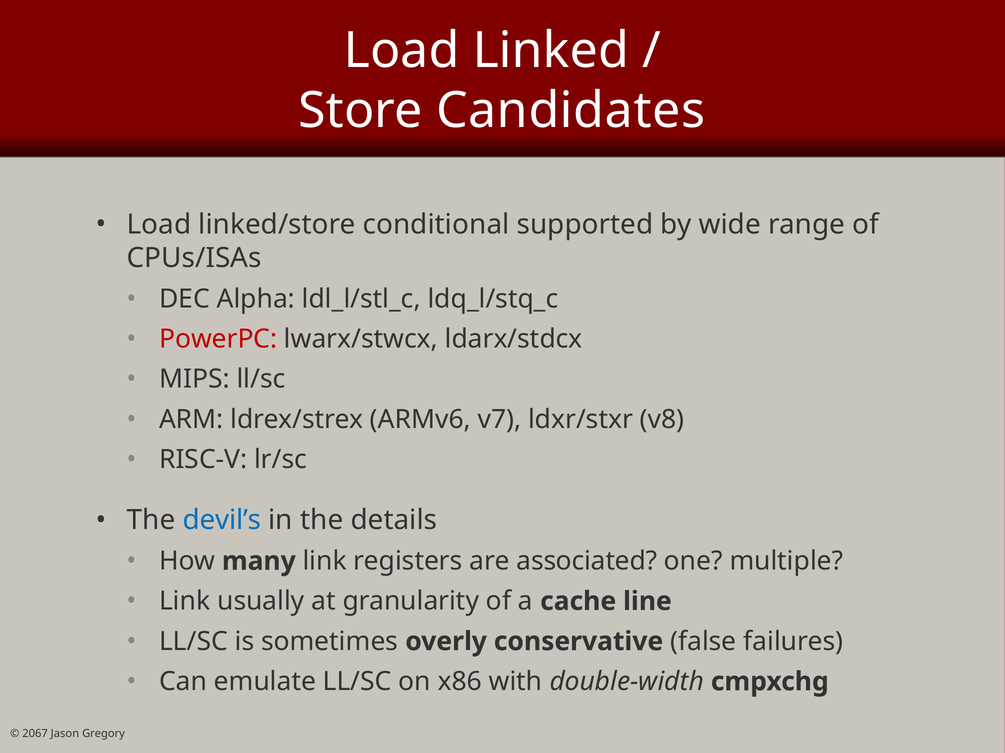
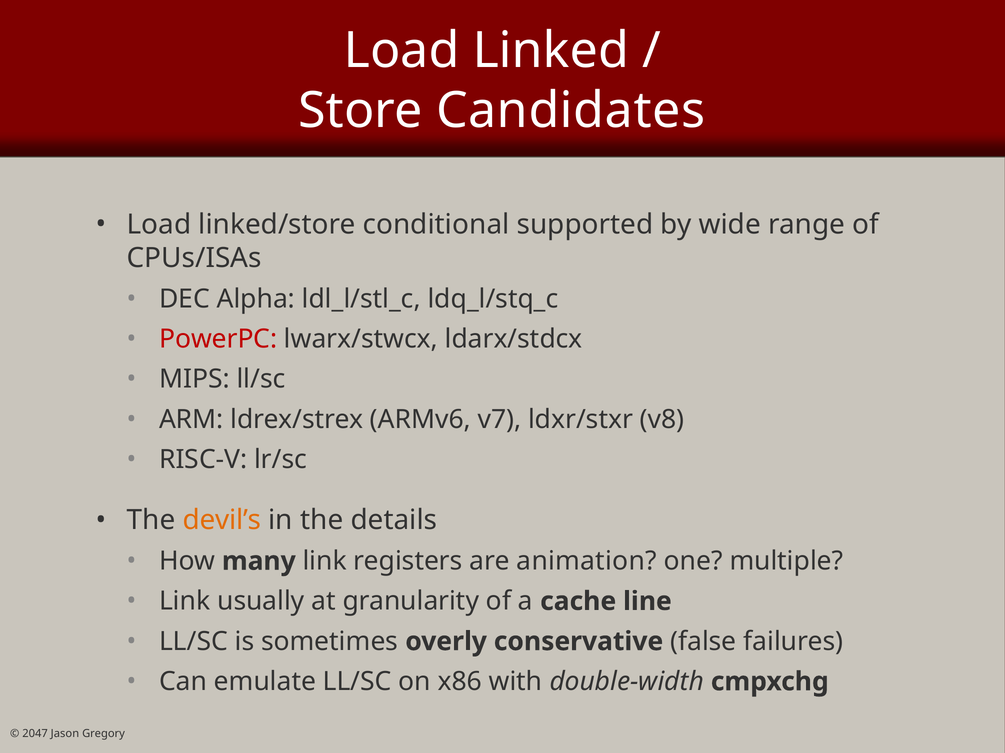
devil’s colour: blue -> orange (222, 521)
associated: associated -> animation (587, 562)
2067: 2067 -> 2047 (35, 734)
